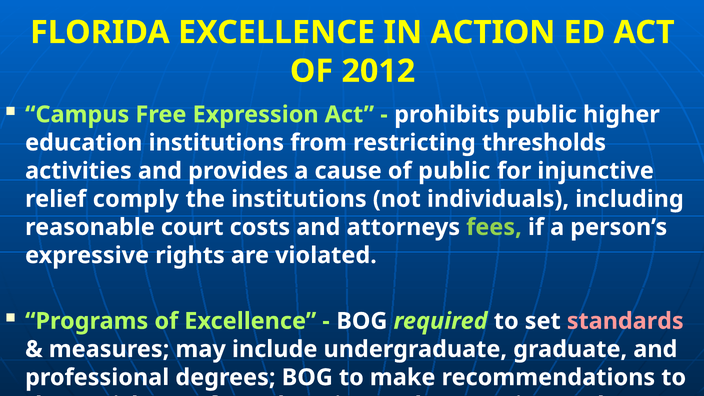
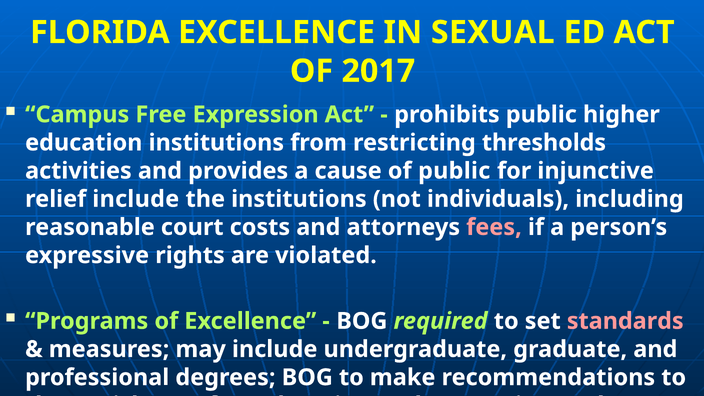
ACTION: ACTION -> SEXUAL (493, 32)
2012: 2012 -> 2017 (378, 71)
relief comply: comply -> include (136, 199)
fees colour: light green -> pink (494, 227)
